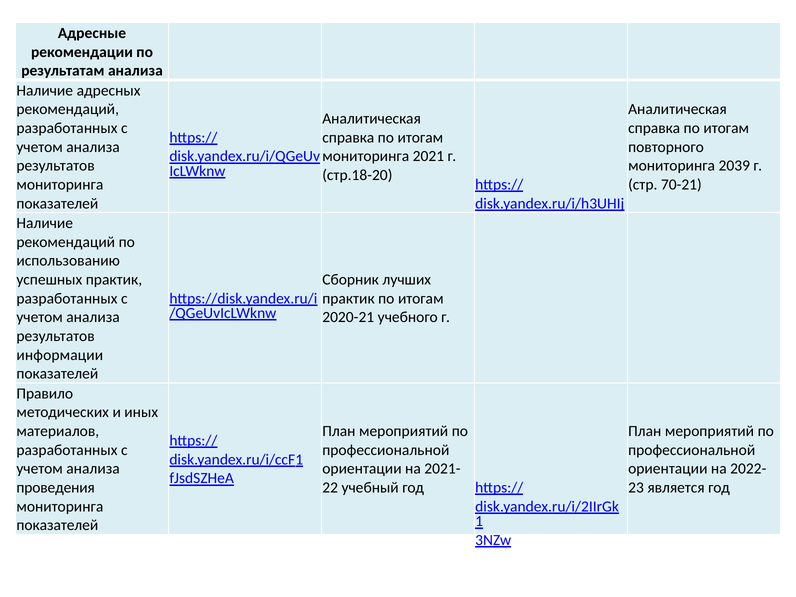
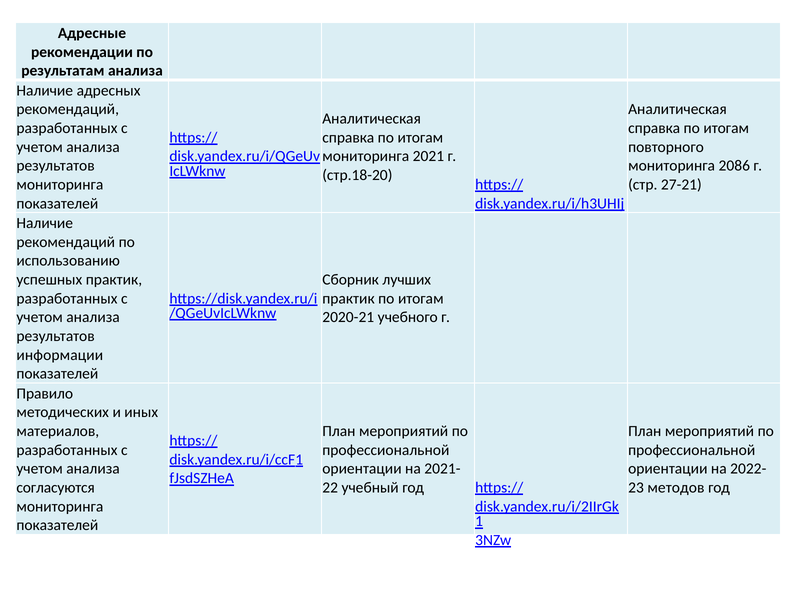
2039: 2039 -> 2086 (734, 166)
70-21: 70-21 -> 27-21 (681, 185)
проведения: проведения -> согласуются (56, 488)
является: является -> методов (676, 488)
